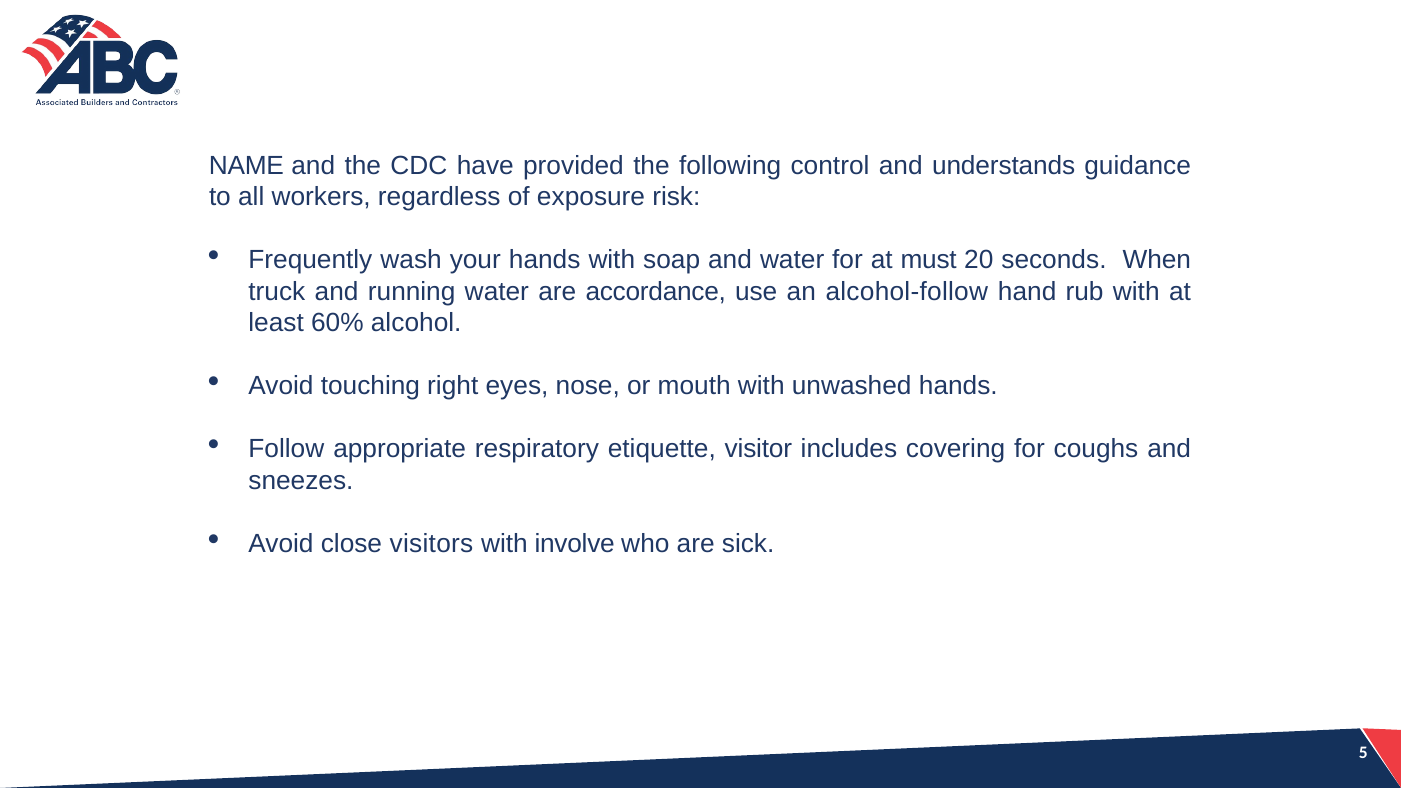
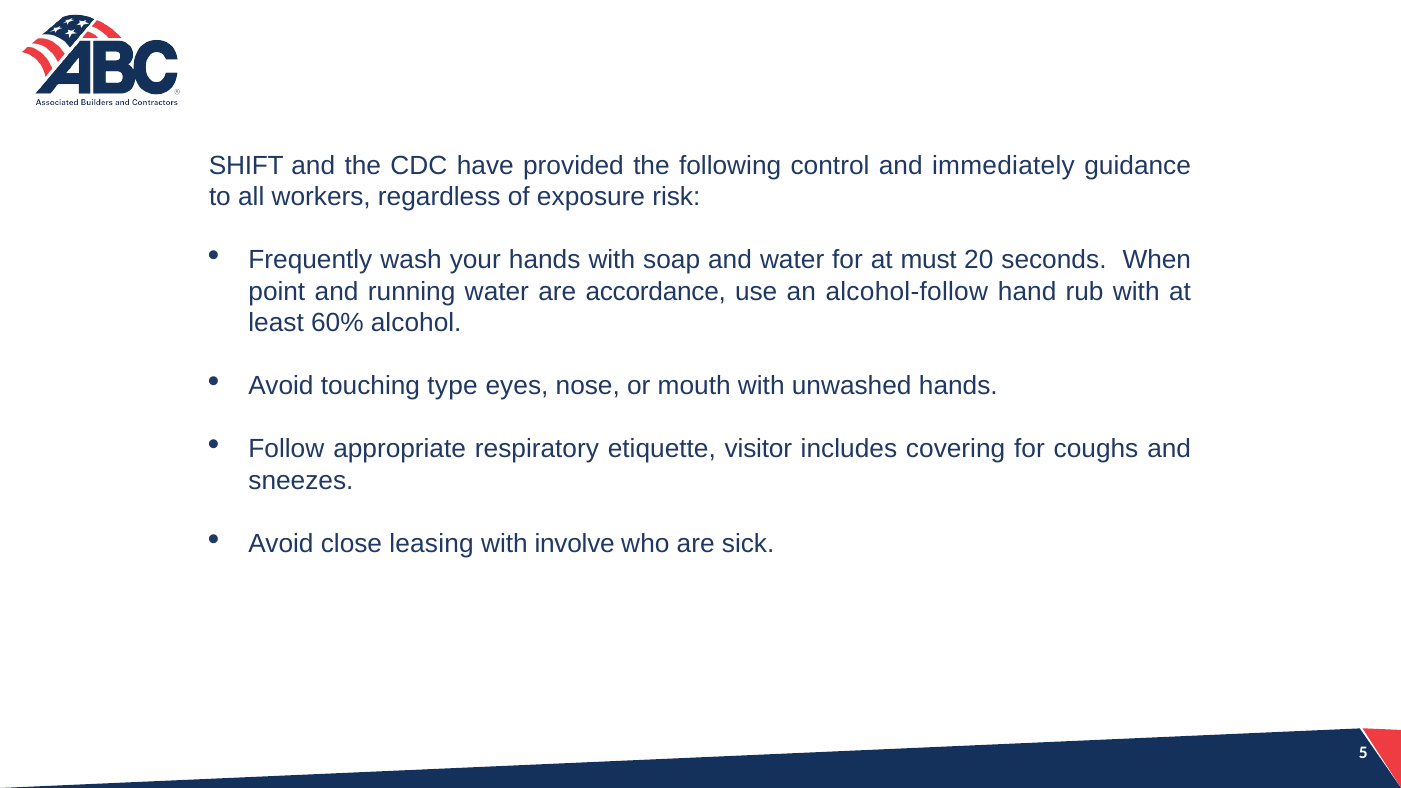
NAME: NAME -> SHIFT (246, 166)
understands: understands -> immediately (1003, 166)
truck: truck -> point (277, 292)
right: right -> type (453, 386)
visitors: visitors -> leasing (432, 544)
